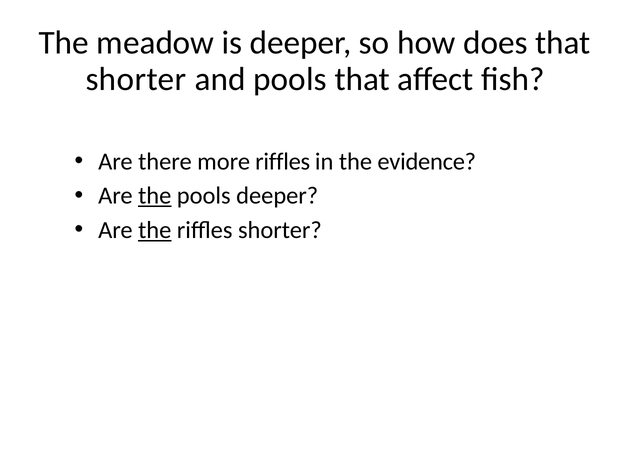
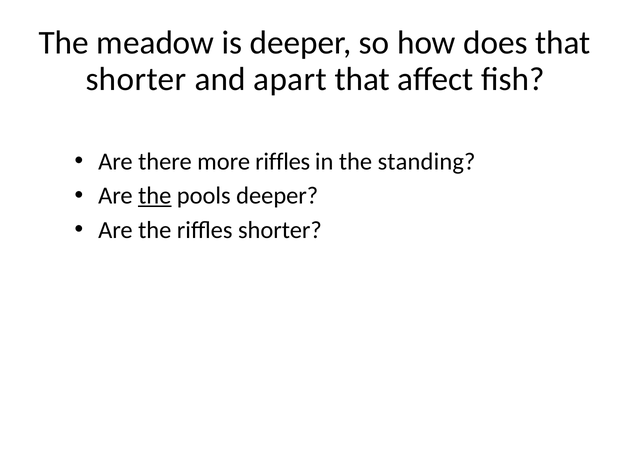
and pools: pools -> apart (290, 79)
evidence: evidence -> standing (427, 161)
the underline: present -> none (155, 230)
